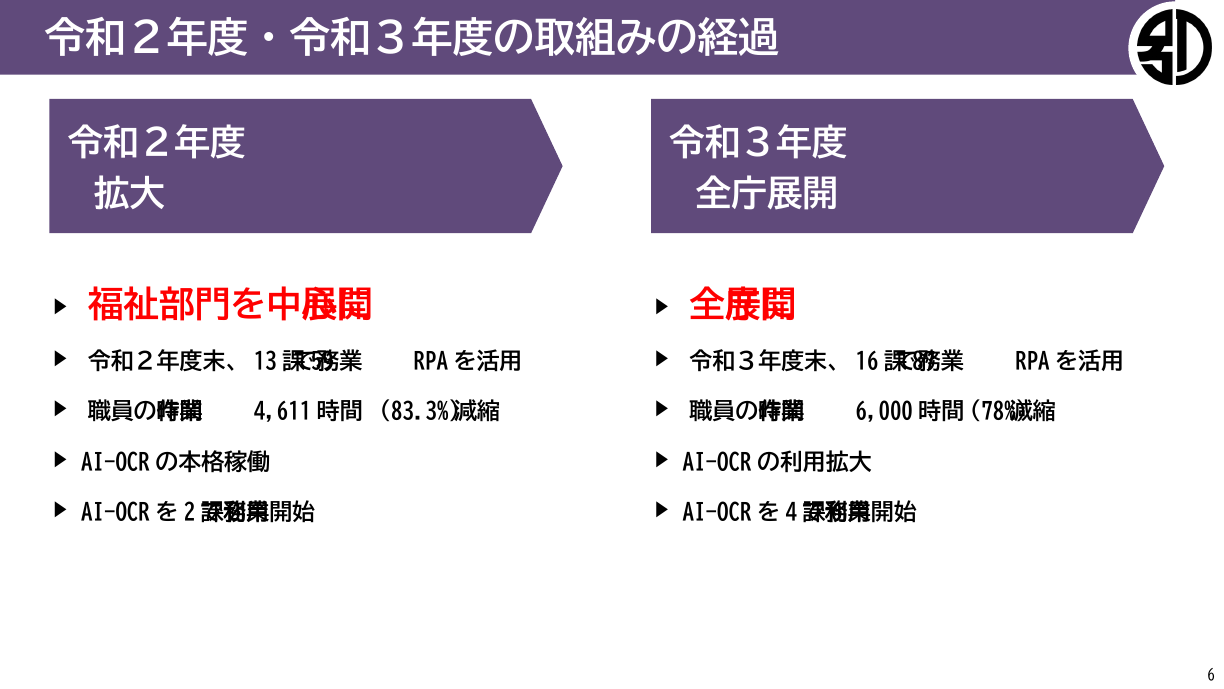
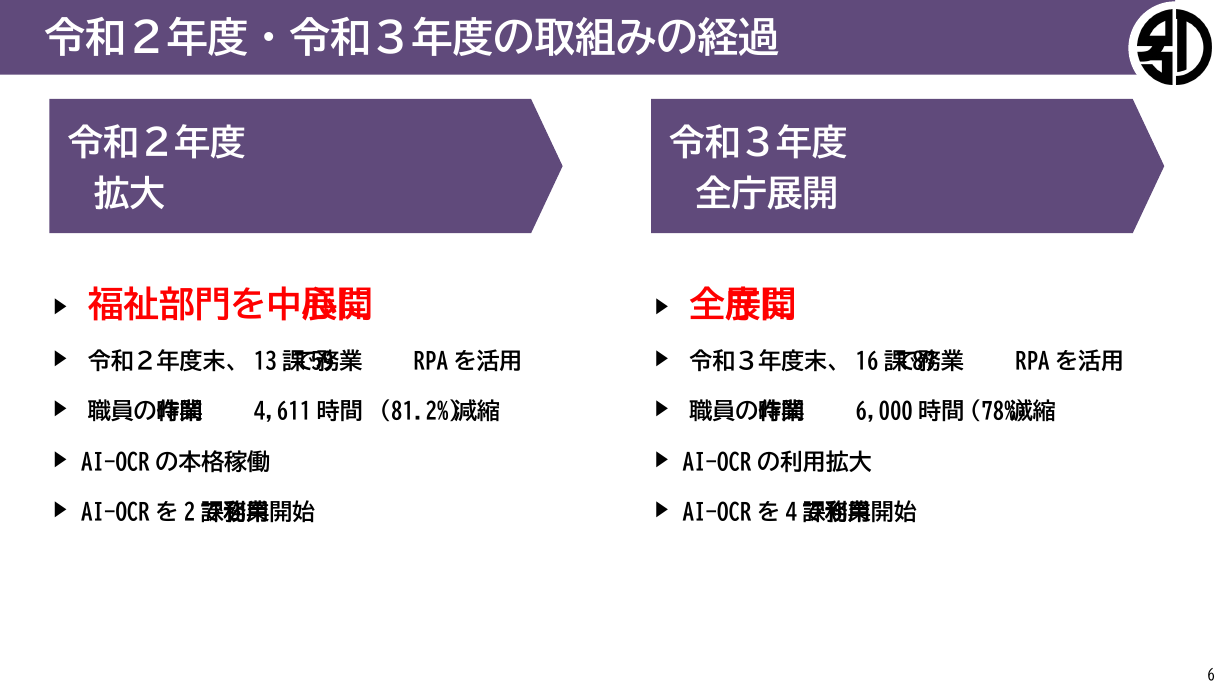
83.3%: 83.3% -> 81.2% (420, 412)
